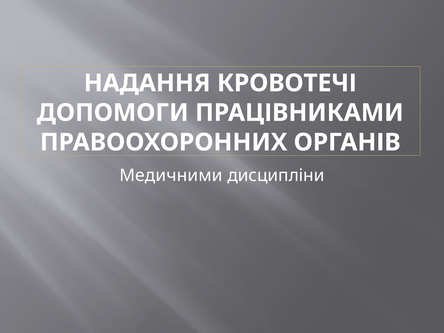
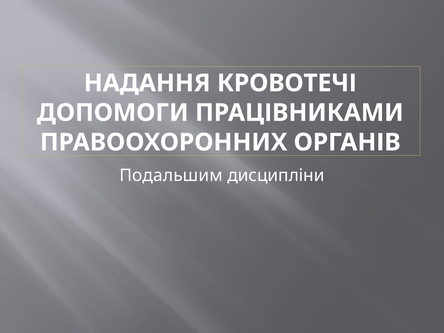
Медичними: Медичними -> Подальшим (171, 176)
